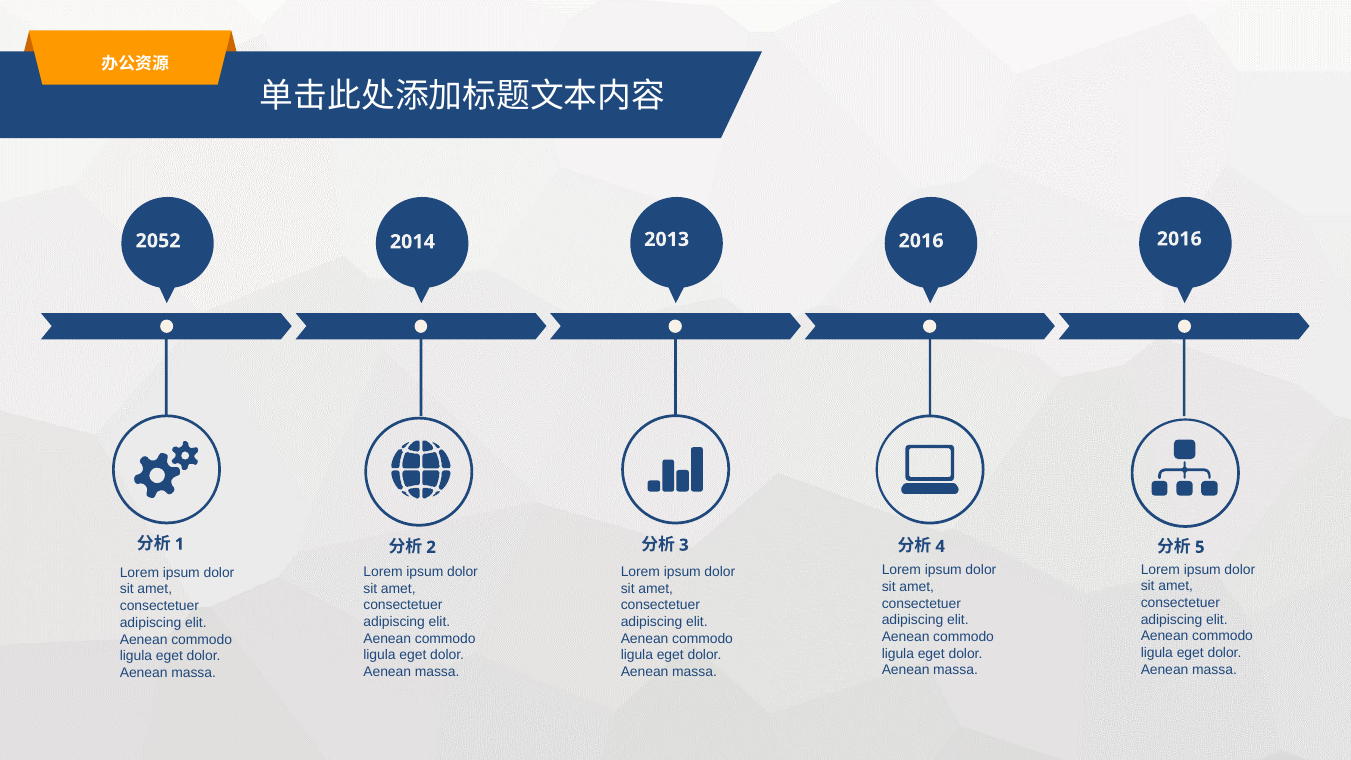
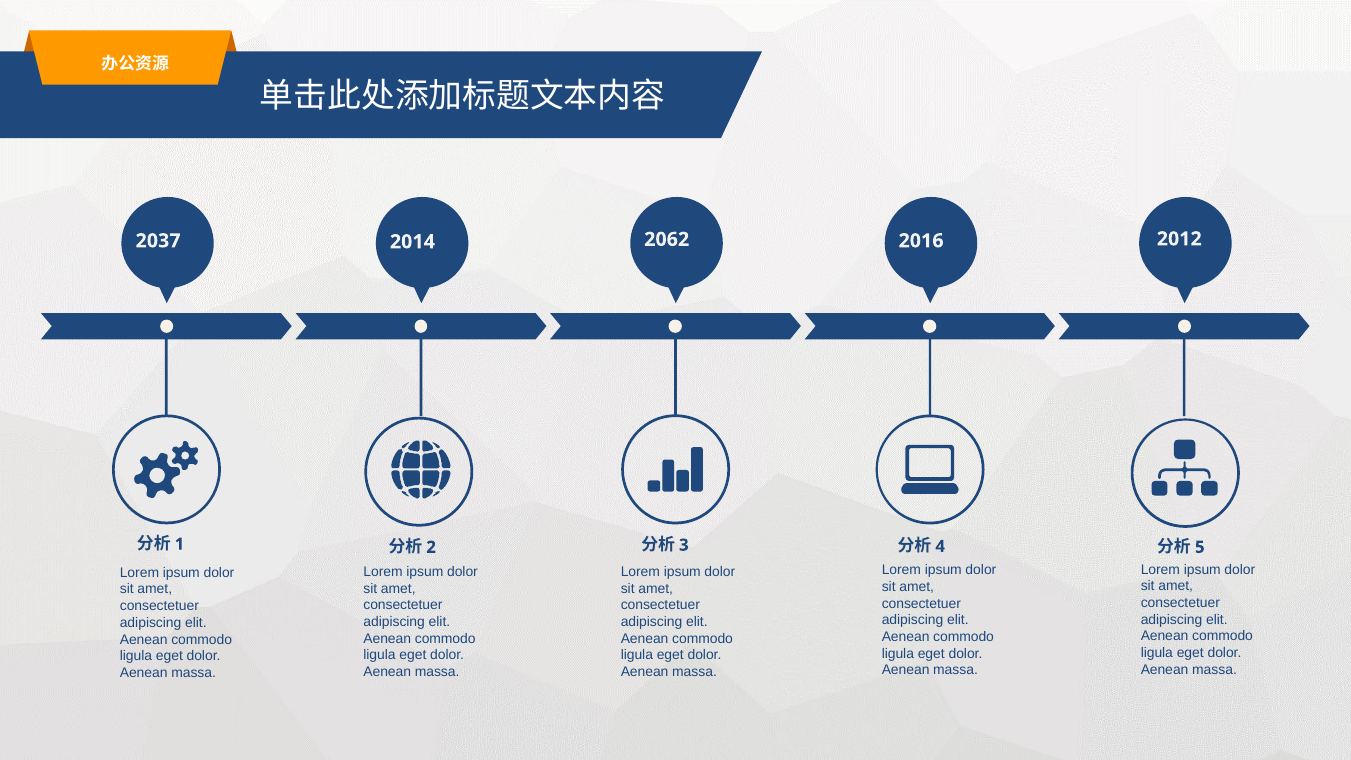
2052: 2052 -> 2037 (158, 241)
2013: 2013 -> 2062 (667, 239)
2016 2016: 2016 -> 2012 (1179, 239)
